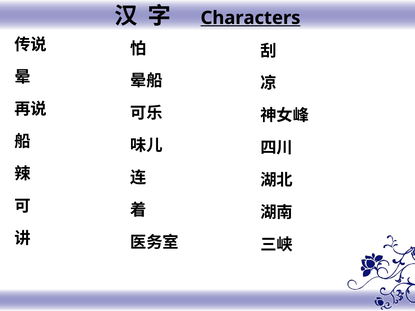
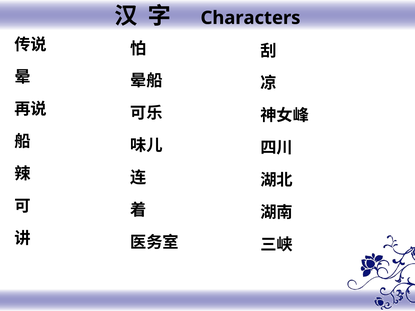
Characters underline: present -> none (250, 18)
